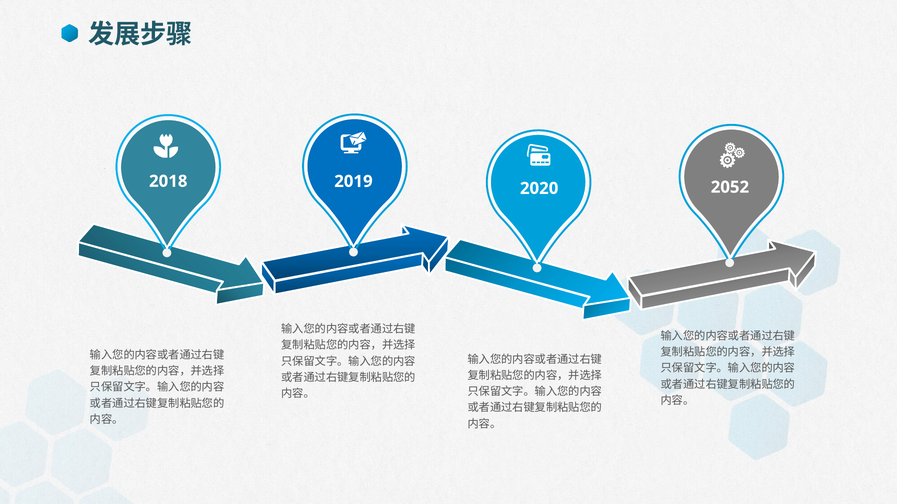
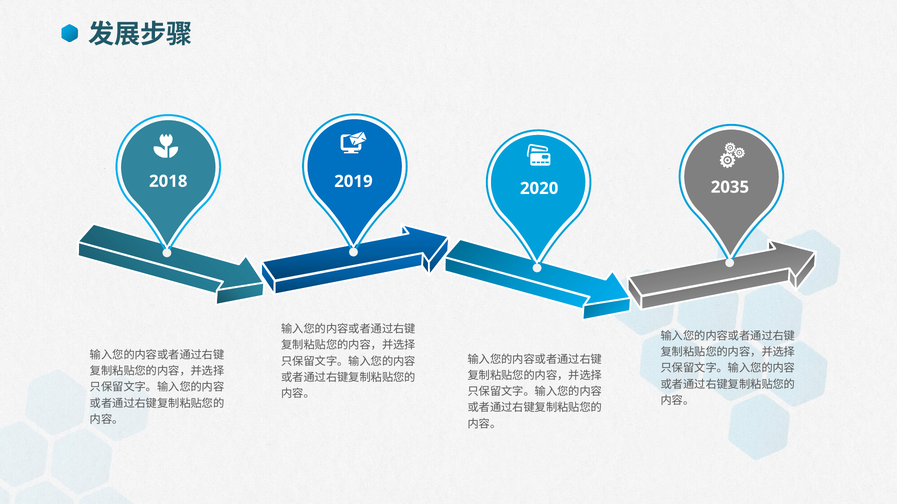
2052: 2052 -> 2035 (730, 187)
